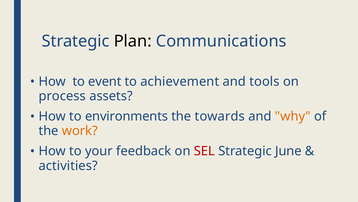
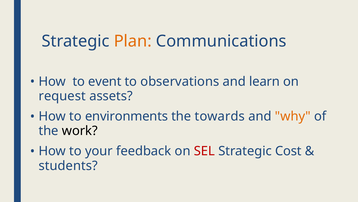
Plan colour: black -> orange (133, 41)
achievement: achievement -> observations (180, 81)
tools: tools -> learn (265, 81)
process: process -> request (62, 96)
work colour: orange -> black (80, 131)
June: June -> Cost (288, 151)
activities: activities -> students (68, 165)
